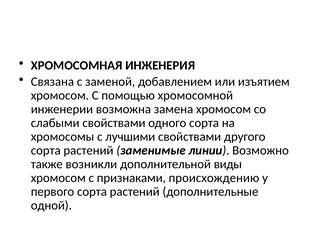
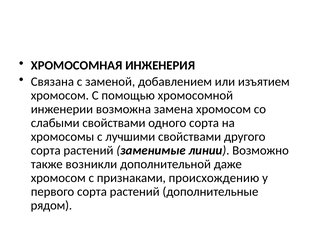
виды: виды -> даже (228, 164)
одной: одной -> рядом (51, 205)
